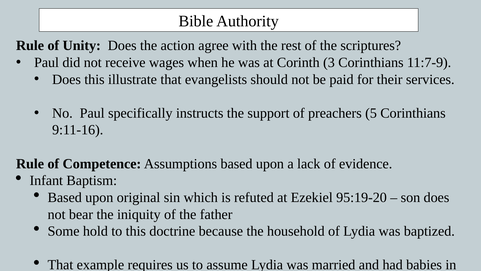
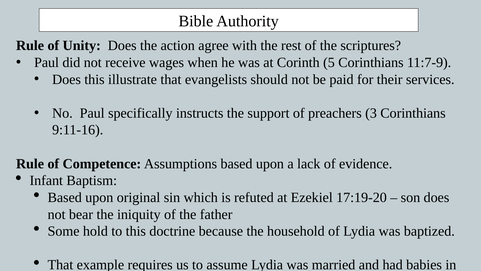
3: 3 -> 5 (329, 62)
5: 5 -> 3 (371, 113)
95:19-20: 95:19-20 -> 17:19-20 (361, 197)
